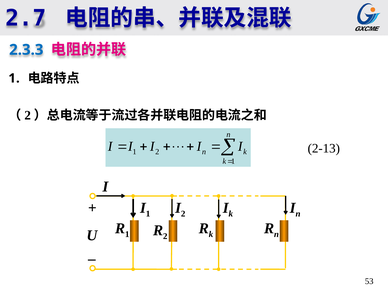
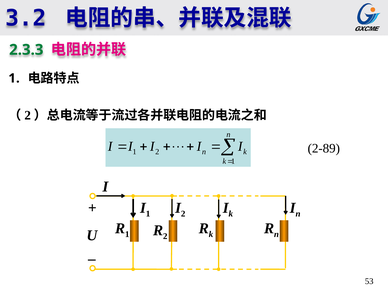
2.7: 2.7 -> 3.2 (26, 18)
2.3.3 colour: blue -> green (26, 50)
2-13: 2-13 -> 2-89 (324, 148)
